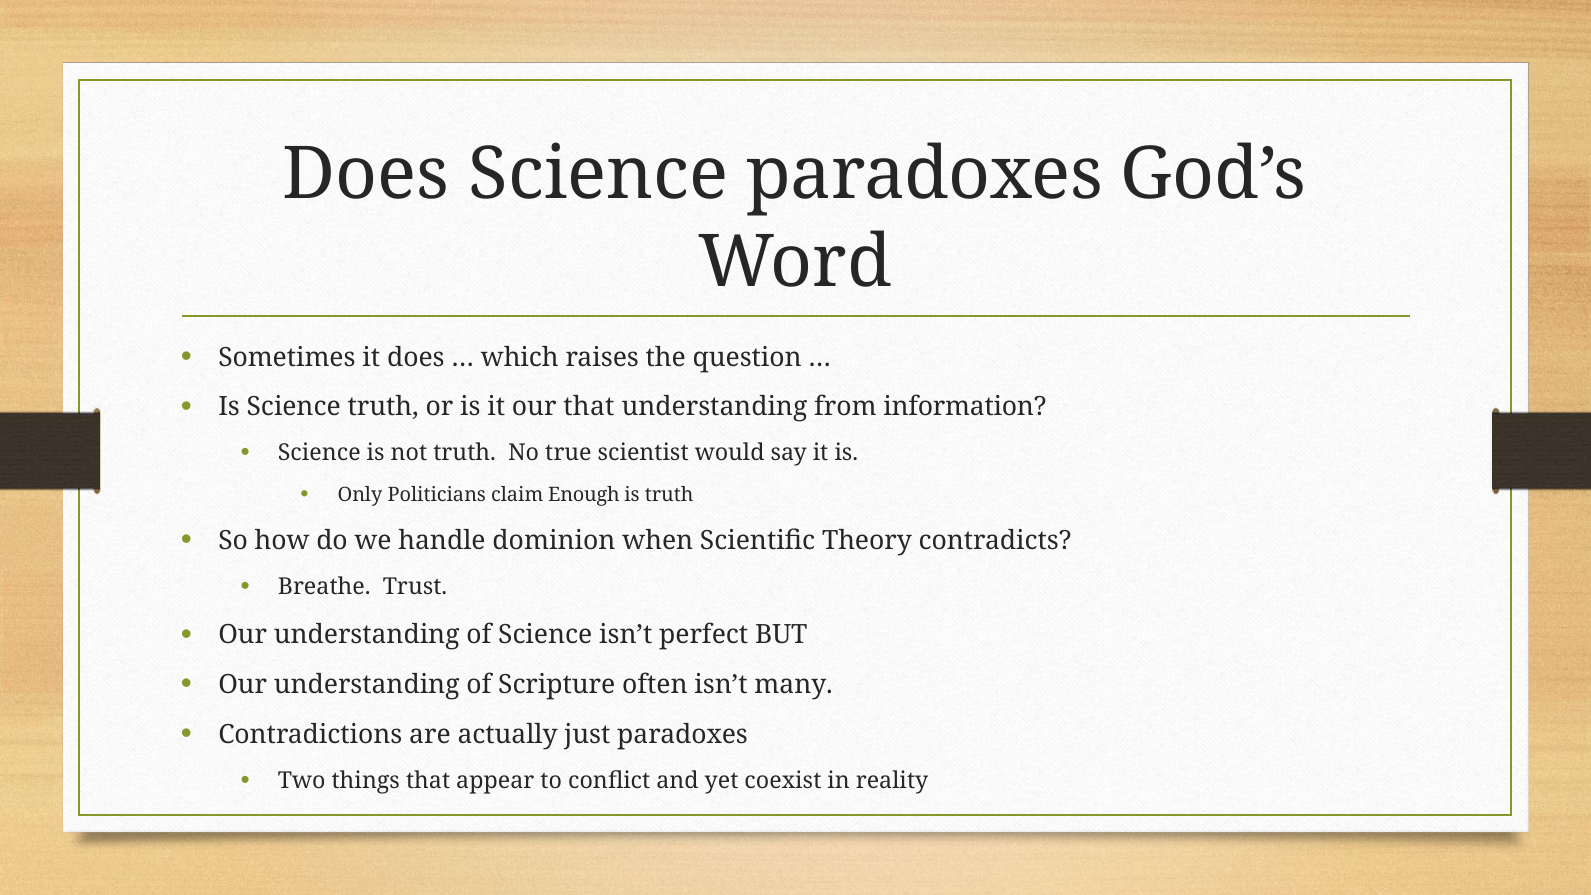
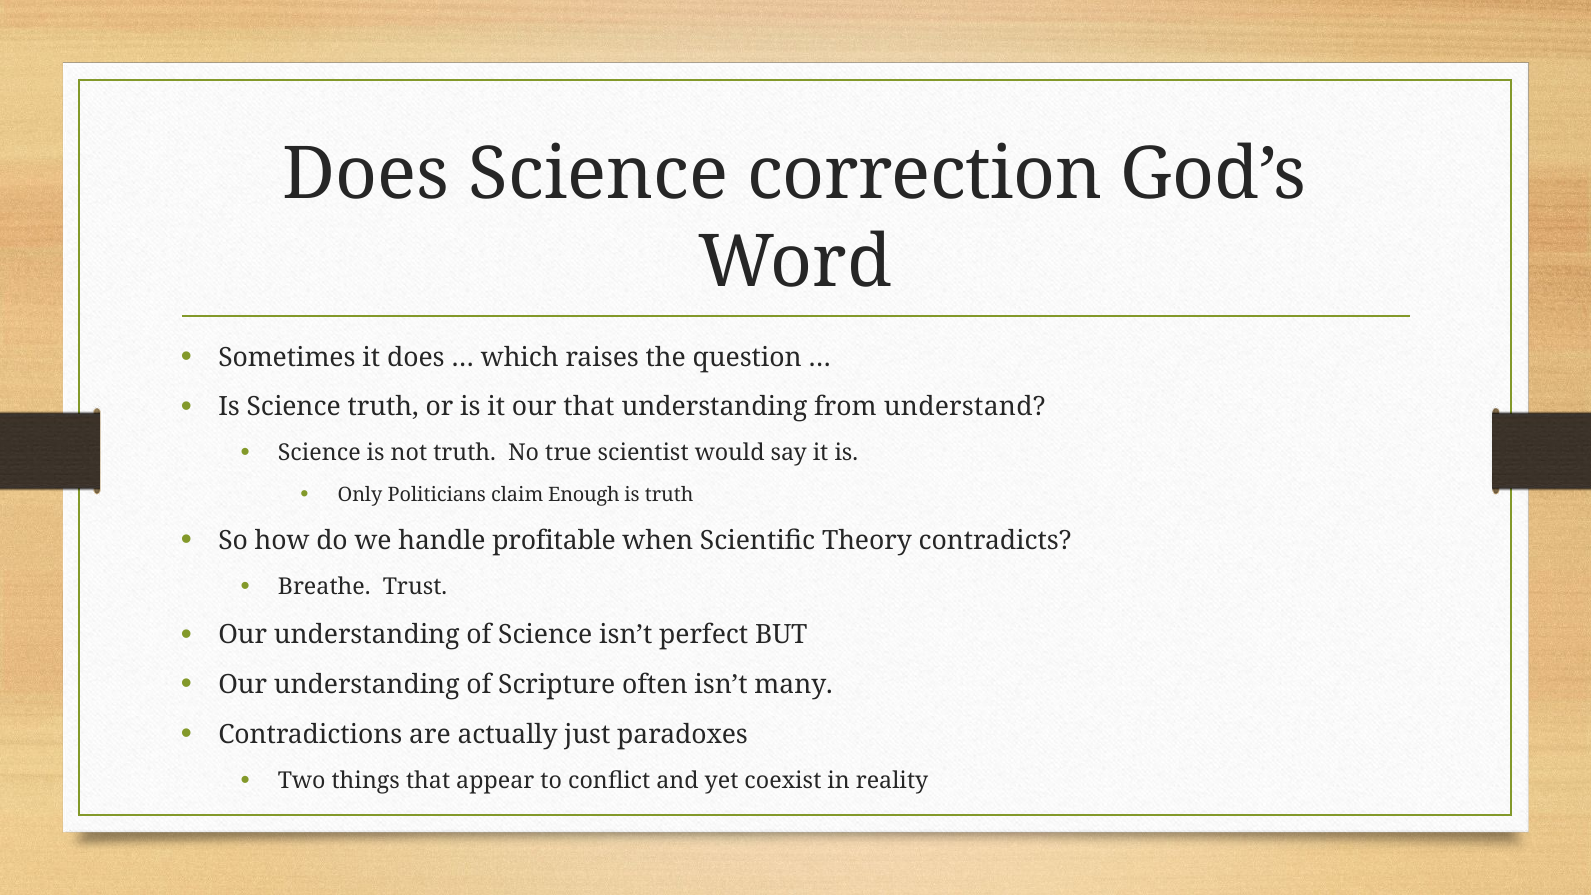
Science paradoxes: paradoxes -> correction (925, 175)
information: information -> understand (965, 407)
dominion: dominion -> profitable (554, 541)
